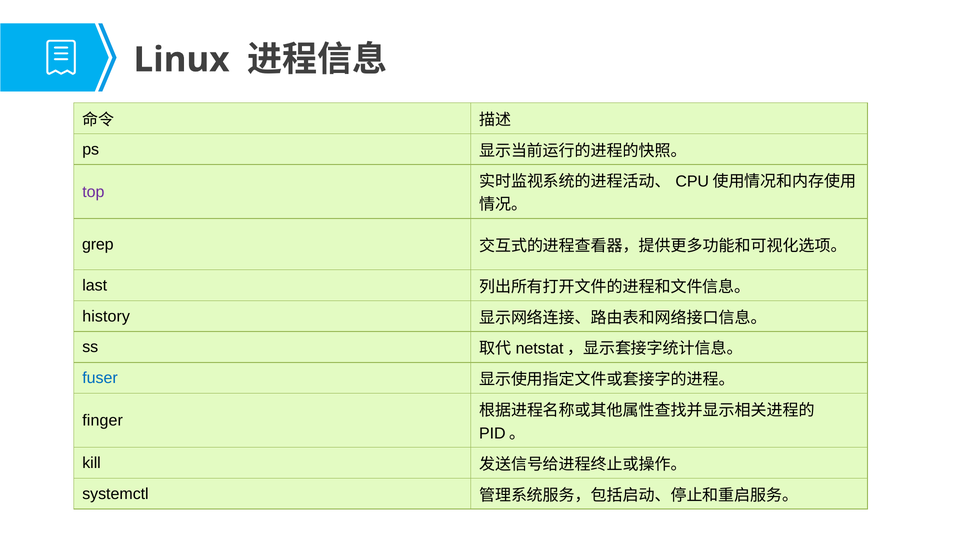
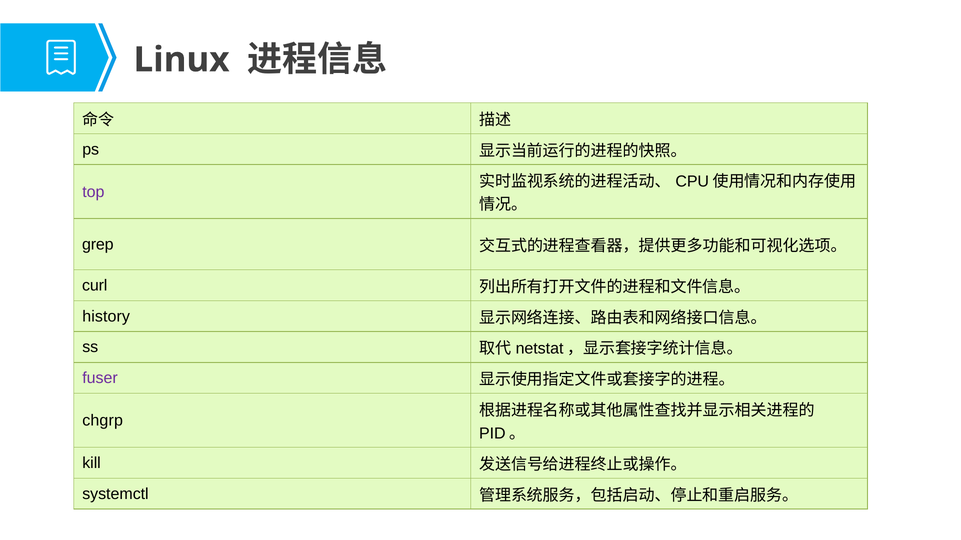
last: last -> curl (95, 286)
fuser colour: blue -> purple (100, 379)
finger: finger -> chgrp (103, 421)
